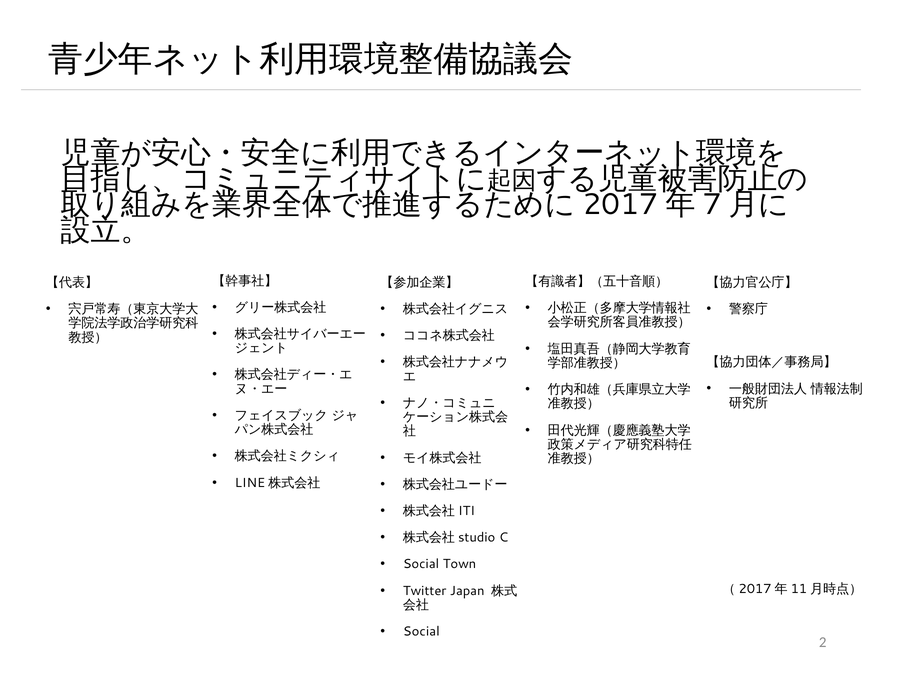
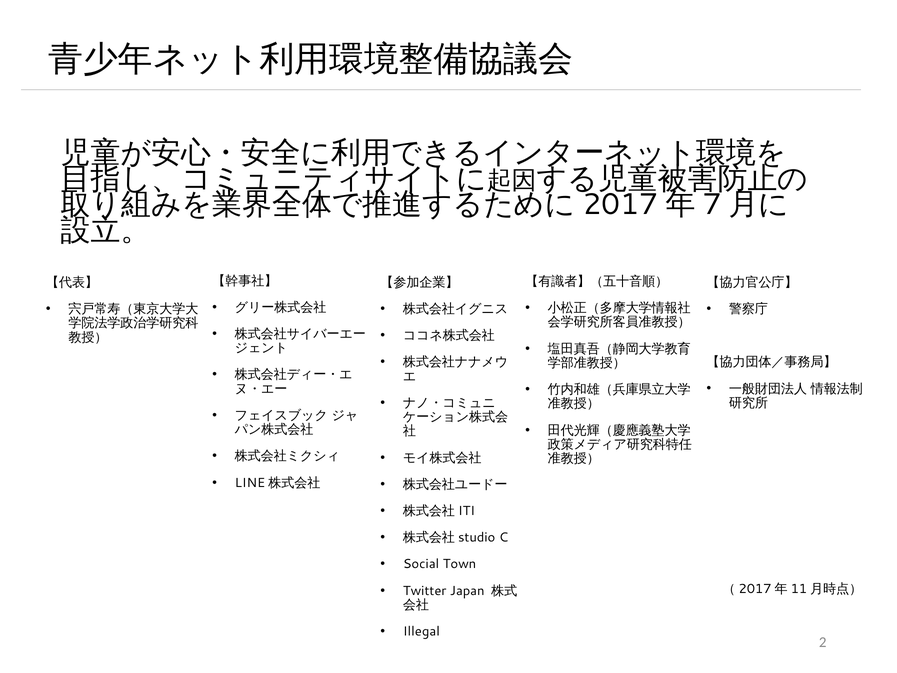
Social: Social -> Illegal (421, 631)
